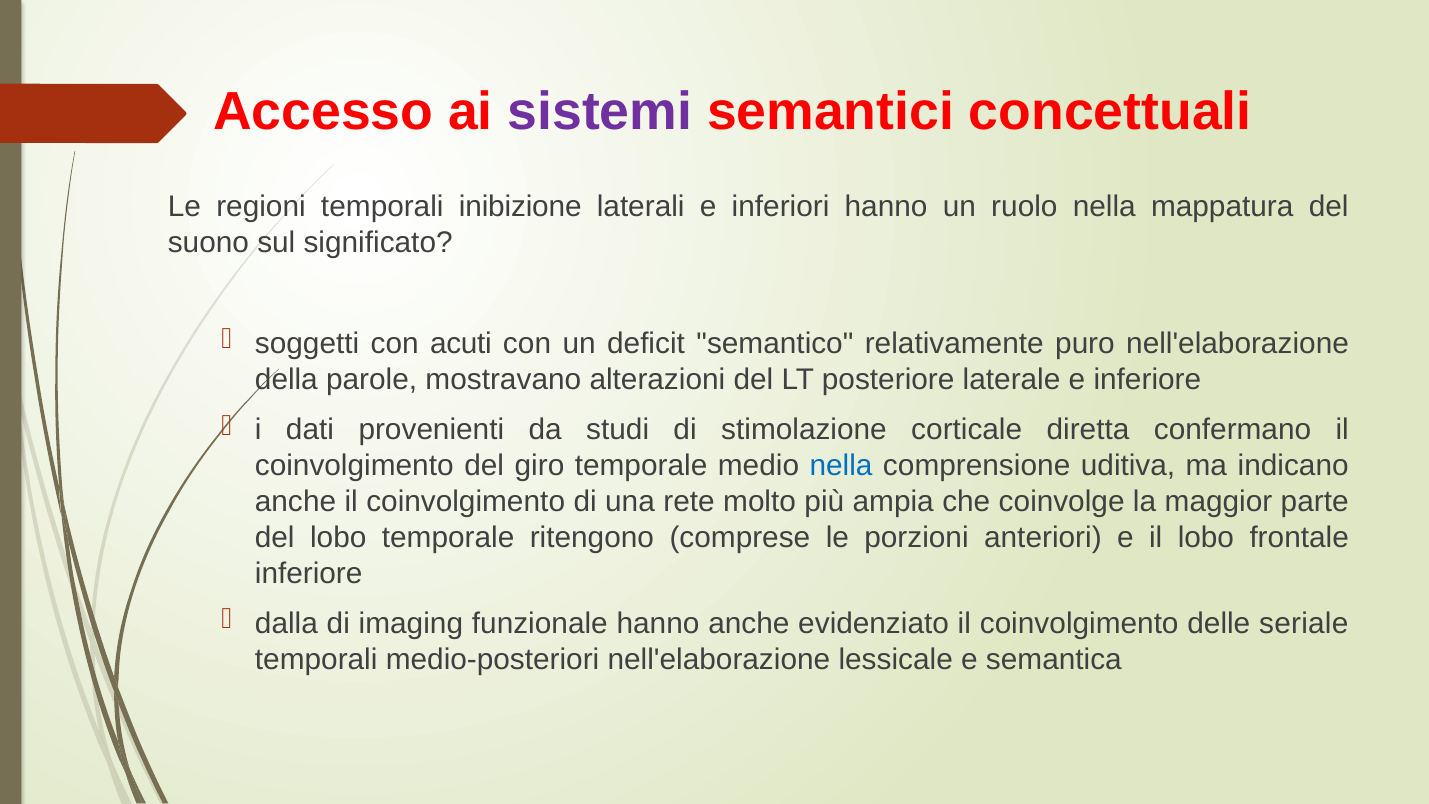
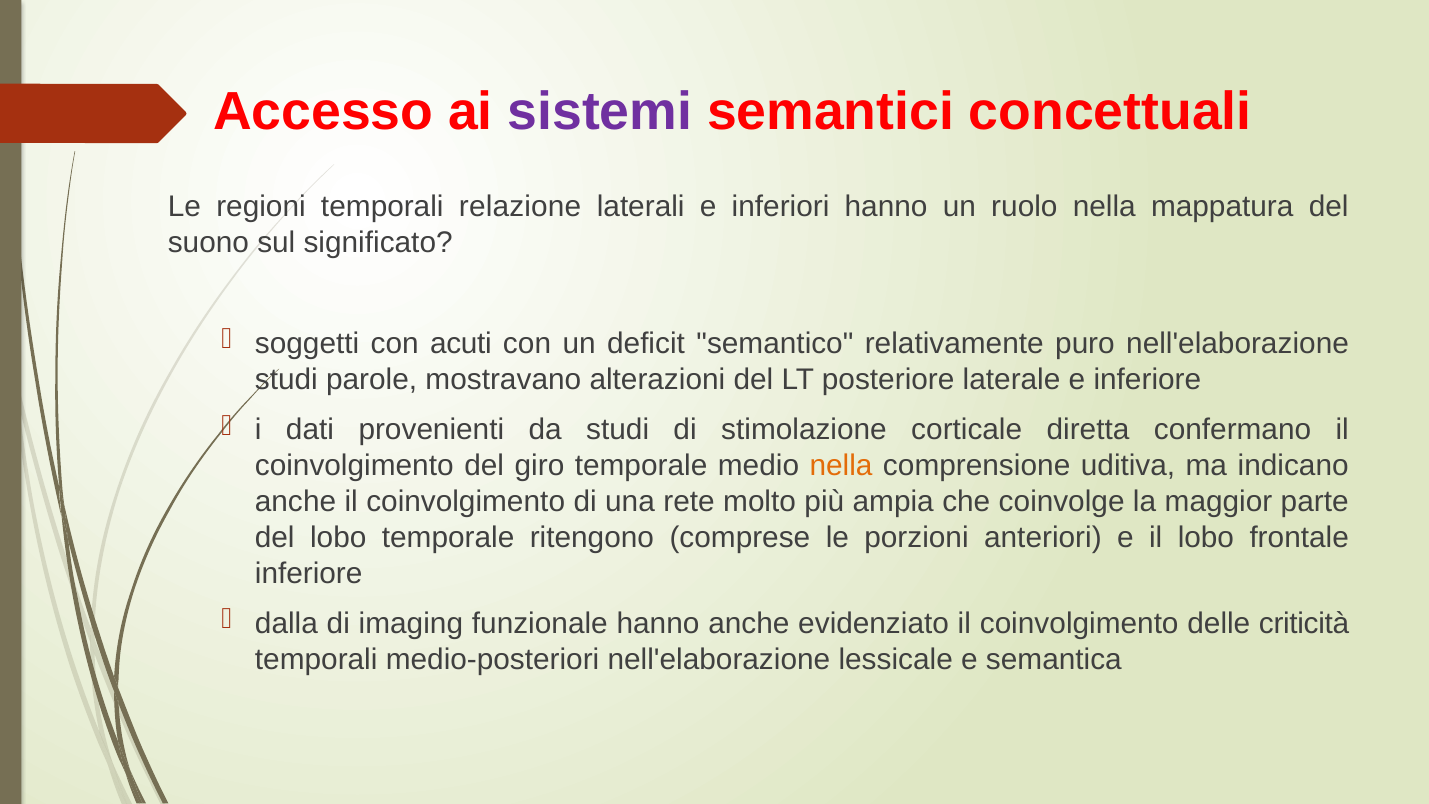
inibizione: inibizione -> relazione (520, 206)
della: della -> studi (286, 379)
nella colour: blue -> orange (841, 466)
seriale: seriale -> criticità (1304, 624)
